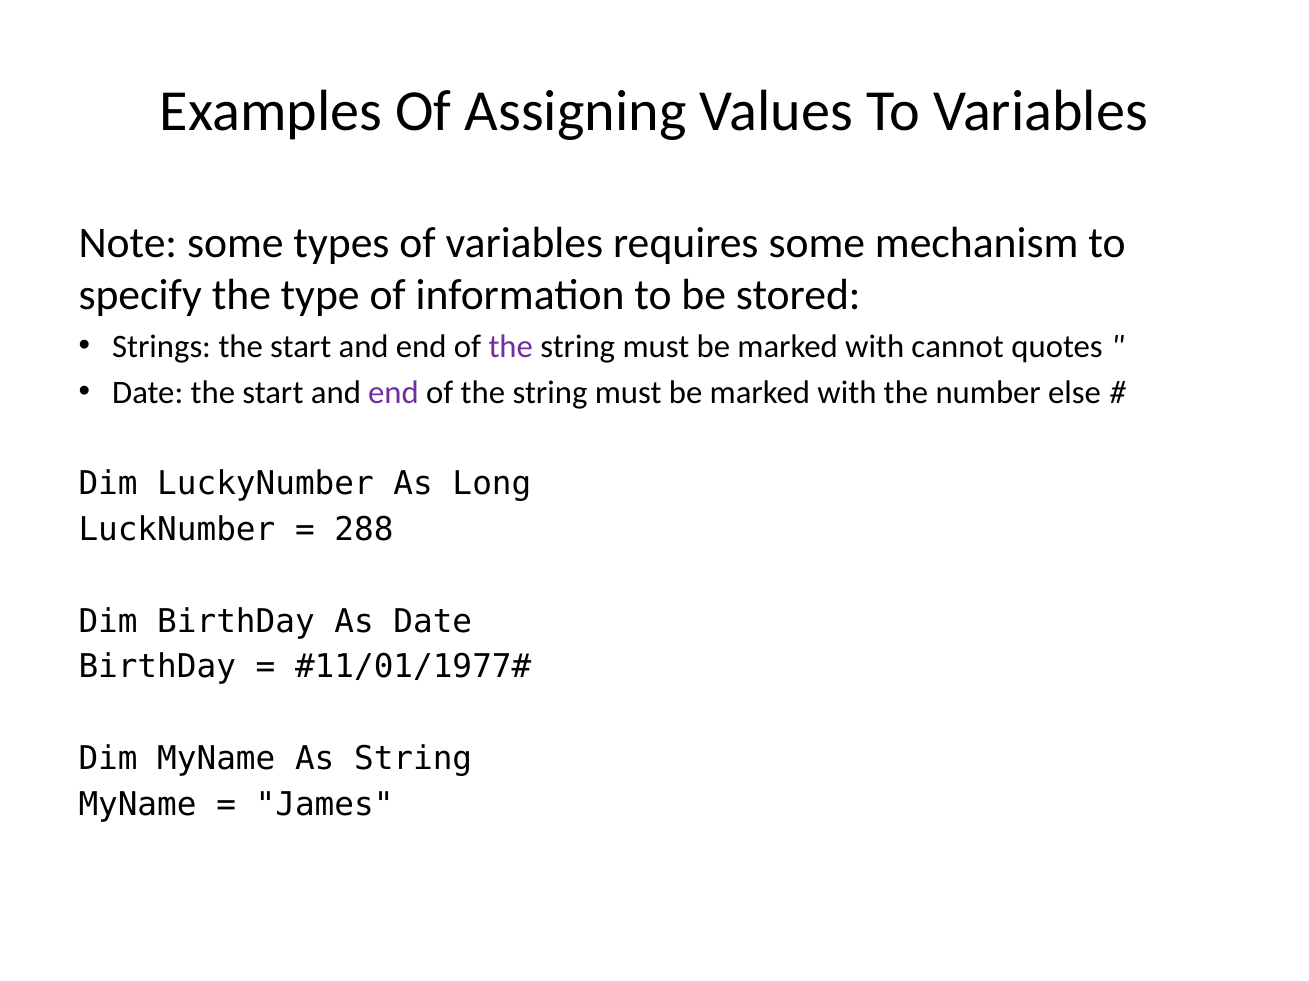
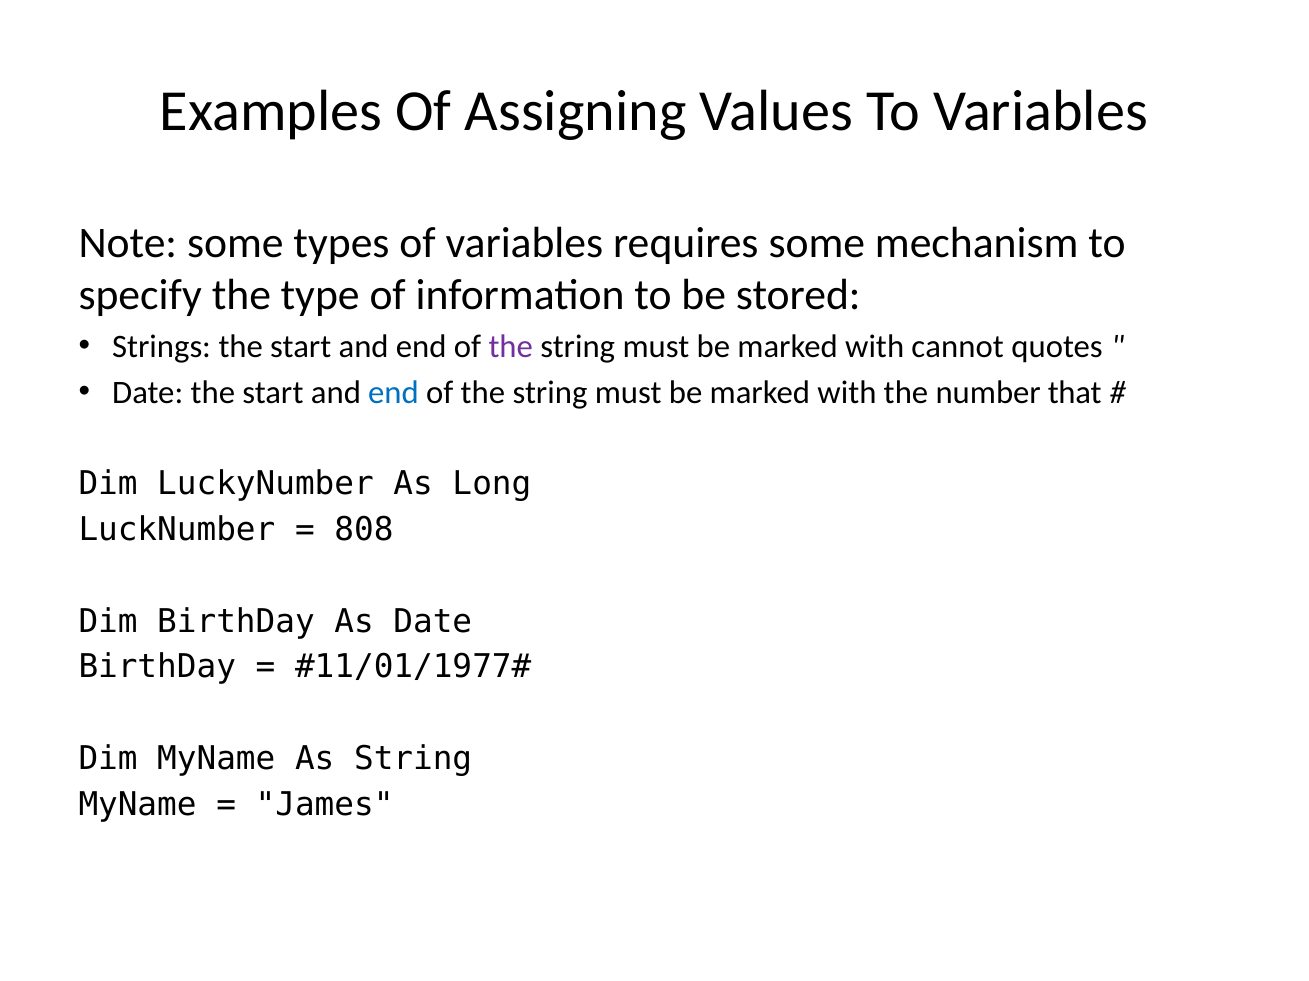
end colour: purple -> blue (394, 393)
else: else -> that (1075, 393)
288: 288 -> 808 (364, 530)
